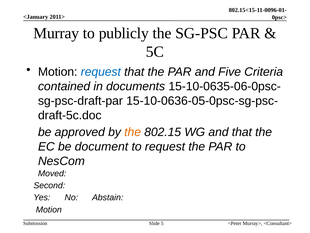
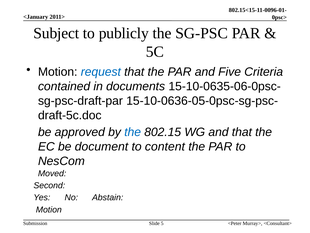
Murray: Murray -> Subject (56, 33)
the colour: orange -> blue (133, 132)
to request: request -> content (165, 146)
